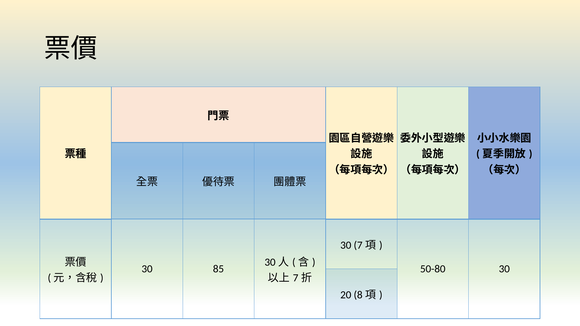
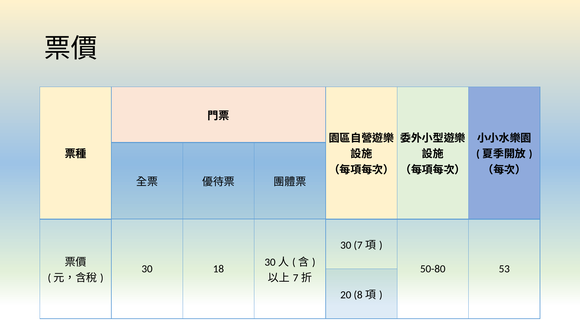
85: 85 -> 18 (218, 269)
50-80 30: 30 -> 53 (504, 269)
